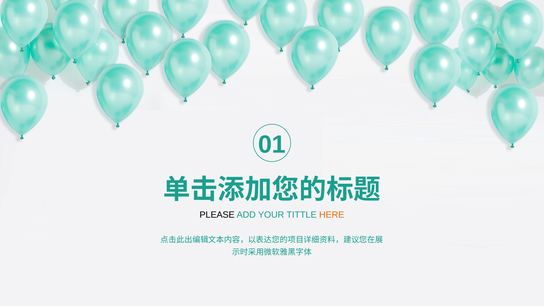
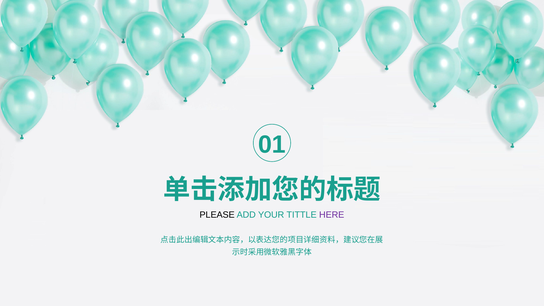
HERE colour: orange -> purple (332, 215)
